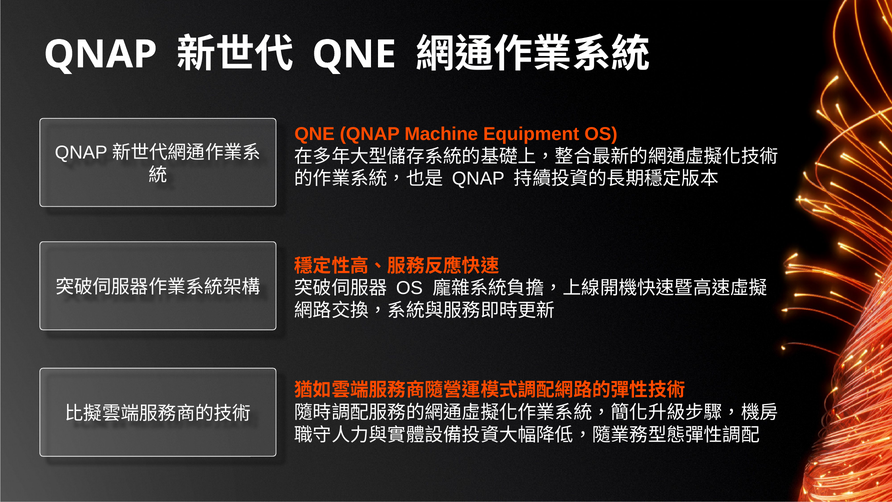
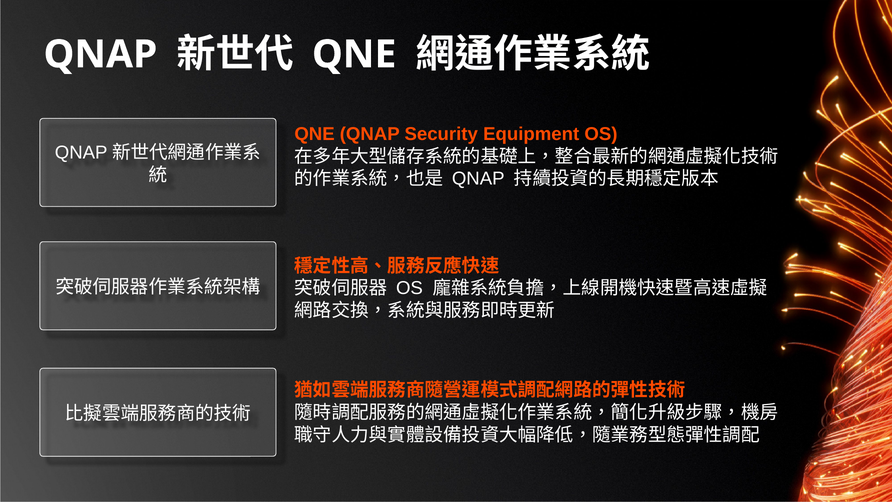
Machine: Machine -> Security (441, 134)
